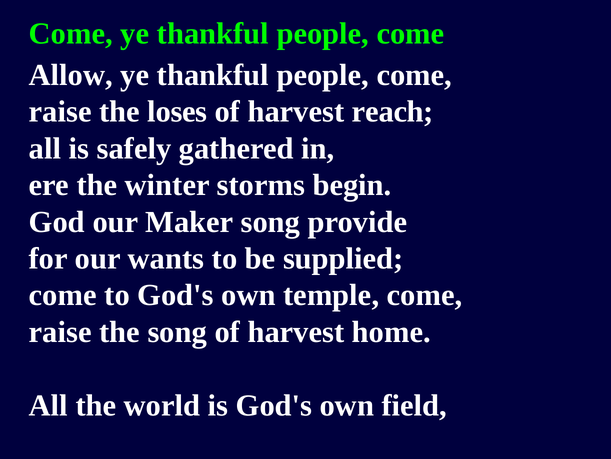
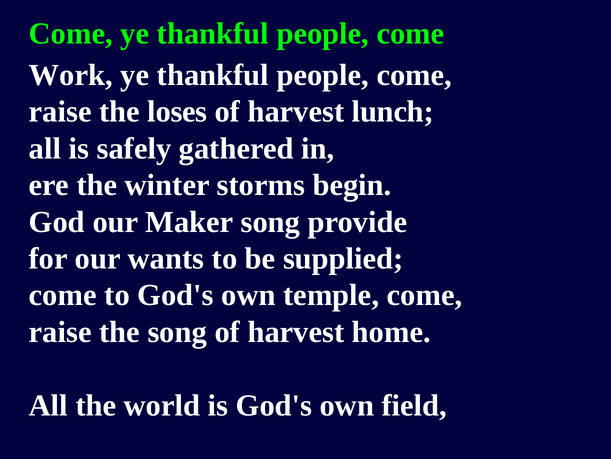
Allow: Allow -> Work (71, 75)
reach: reach -> lunch (393, 112)
